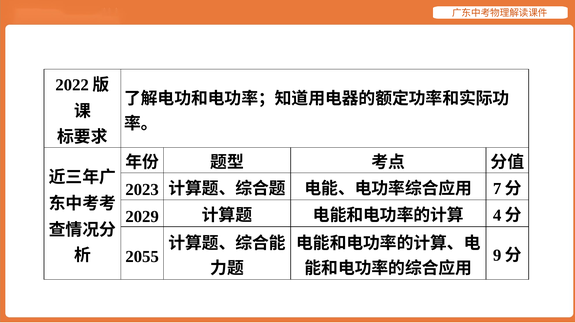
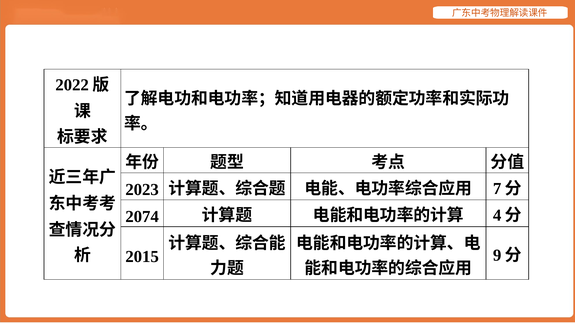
2029: 2029 -> 2074 (142, 217)
2055: 2055 -> 2015 (142, 257)
